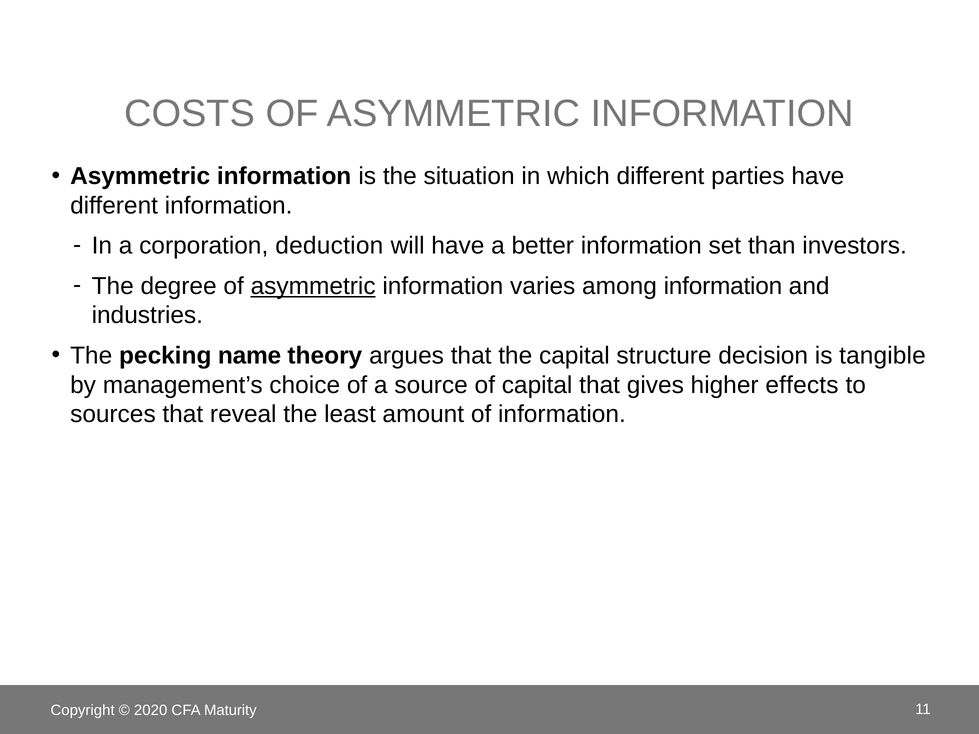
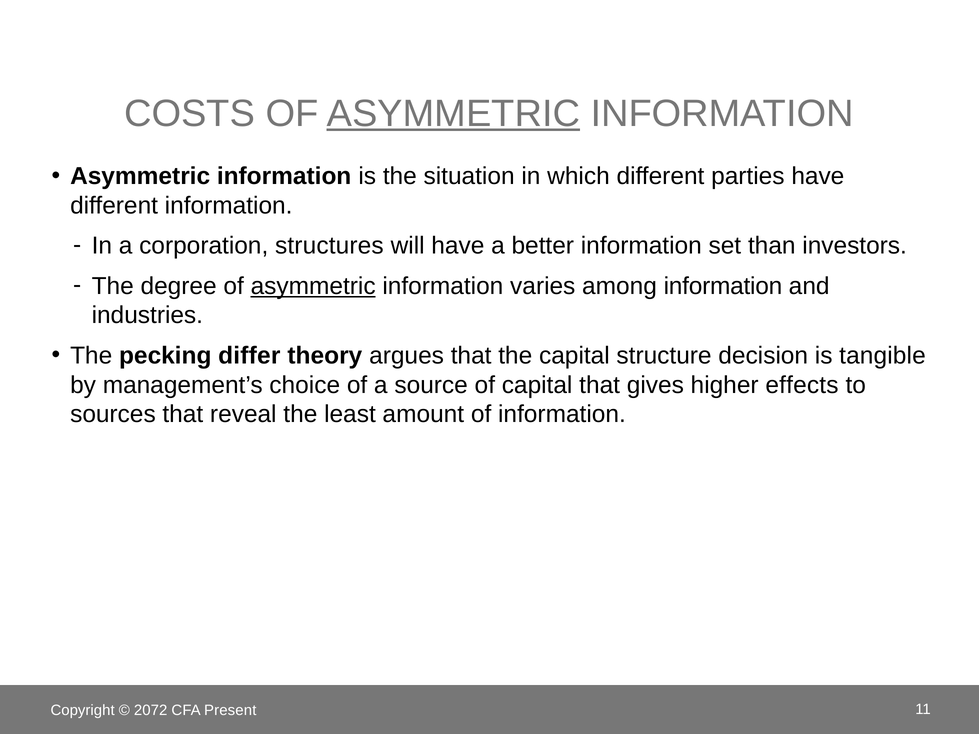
ASYMMETRIC underline: none -> present (453, 114)
deduction: deduction -> structures (329, 246)
name: name -> differ (249, 356)
2020: 2020 -> 2072 (151, 711)
Maturity: Maturity -> Present (230, 711)
